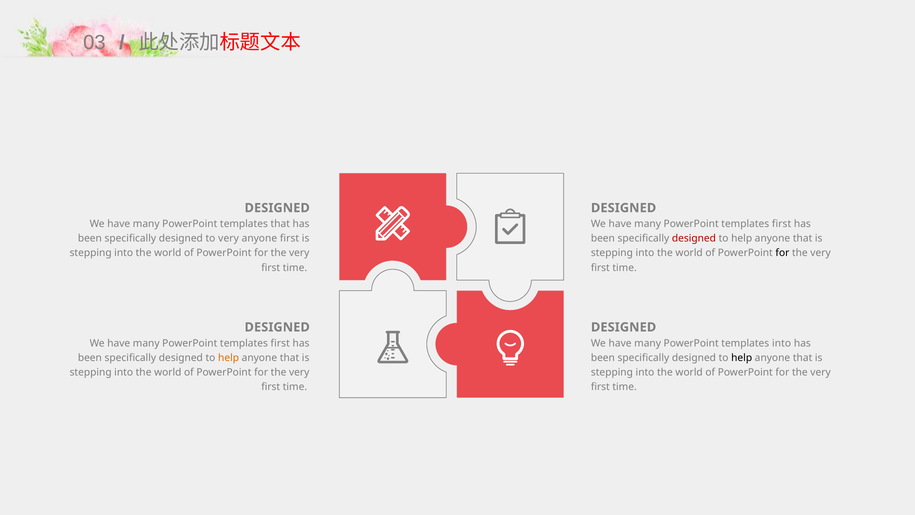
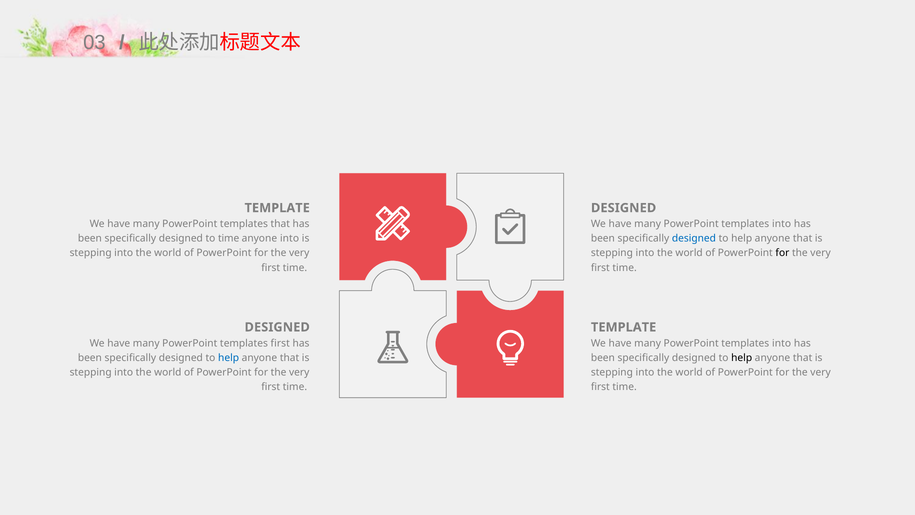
DESIGNED: DESIGNED -> TEMPLATE (277, 208)
first: first -> into (782, 224)
to very: very -> time (229, 238)
anyone first: first -> into (290, 238)
designed colour: red -> blue (694, 238)
DESIGNED: DESIGNED -> TEMPLATE (624, 327)
help colour: orange -> blue (229, 358)
